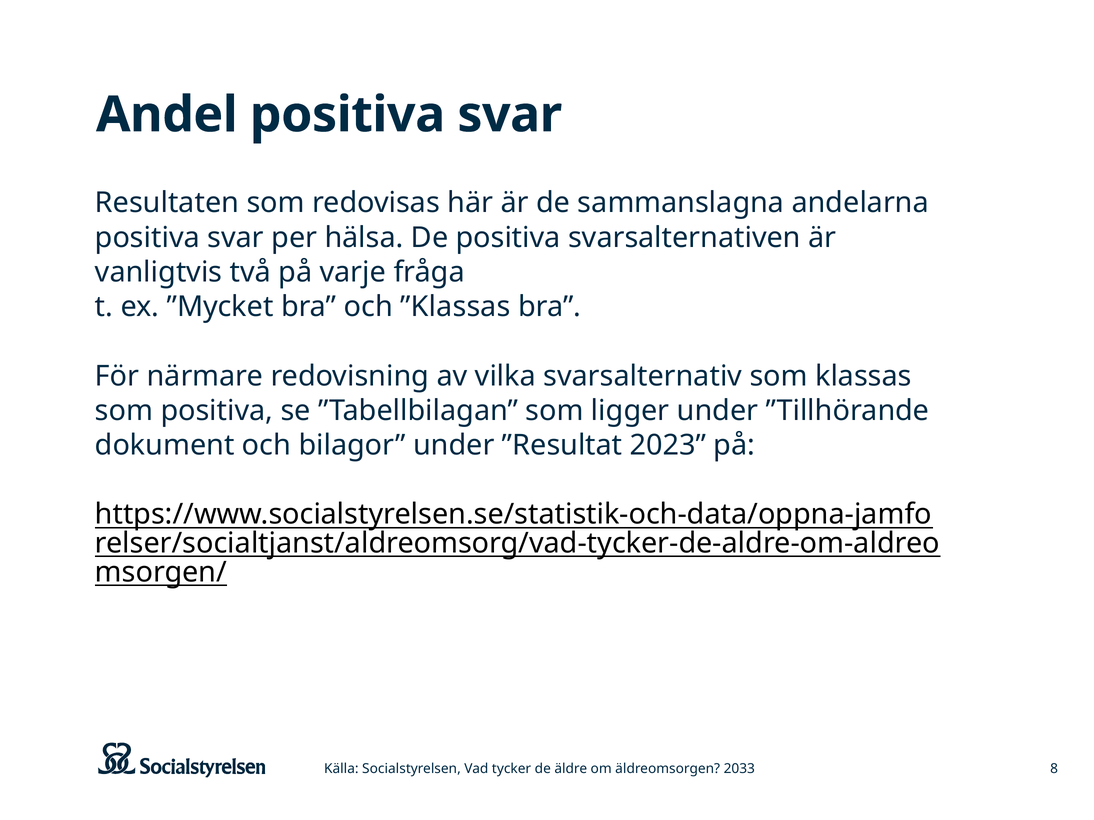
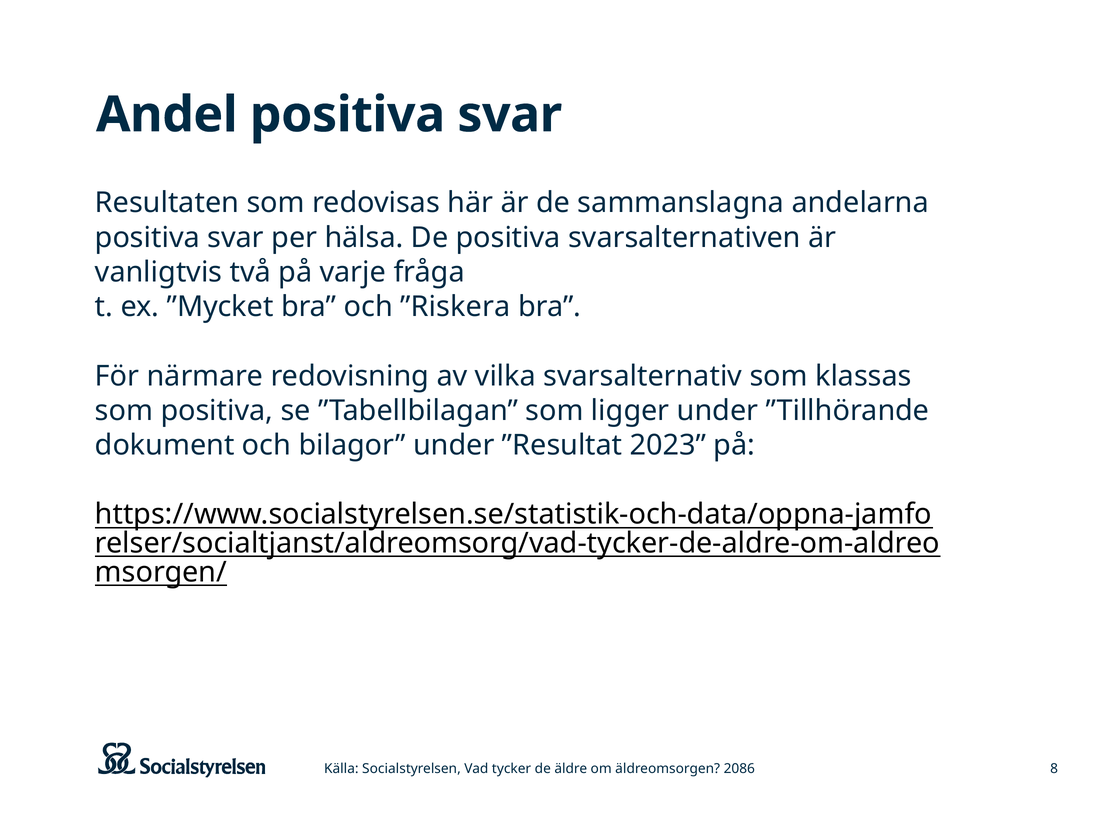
”Klassas: ”Klassas -> ”Riskera (455, 307)
2033: 2033 -> 2086 (739, 769)
